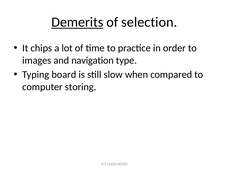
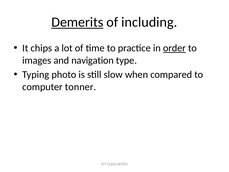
selection: selection -> including (149, 22)
order underline: none -> present (174, 48)
board: board -> photo (64, 75)
storing: storing -> tonner (81, 87)
